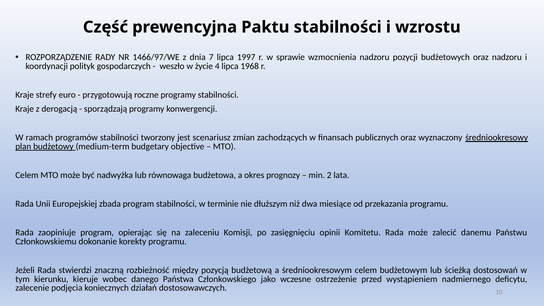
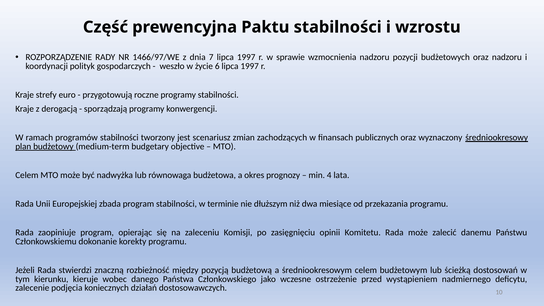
4: 4 -> 6 (217, 66)
1968: 1968 -> 1997 (250, 66)
2: 2 -> 4 (329, 175)
